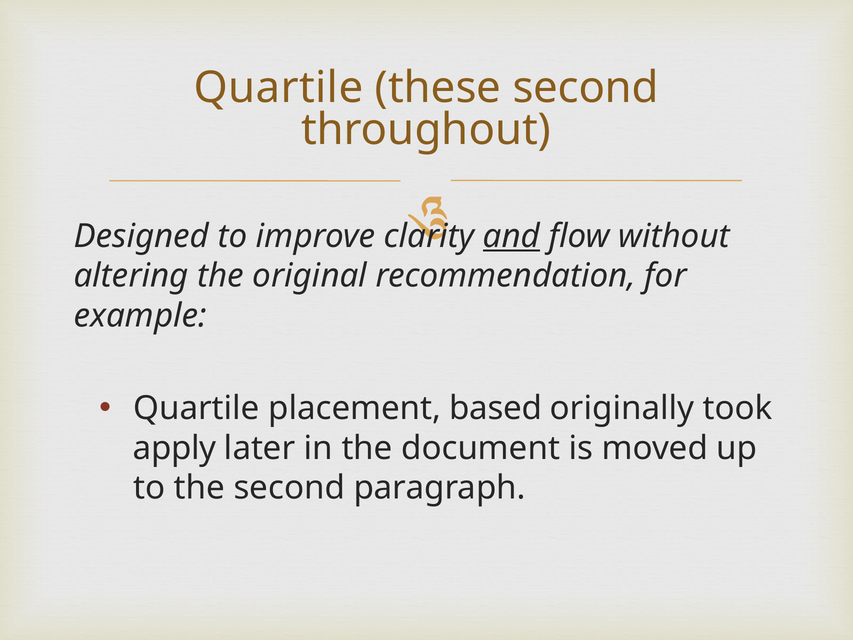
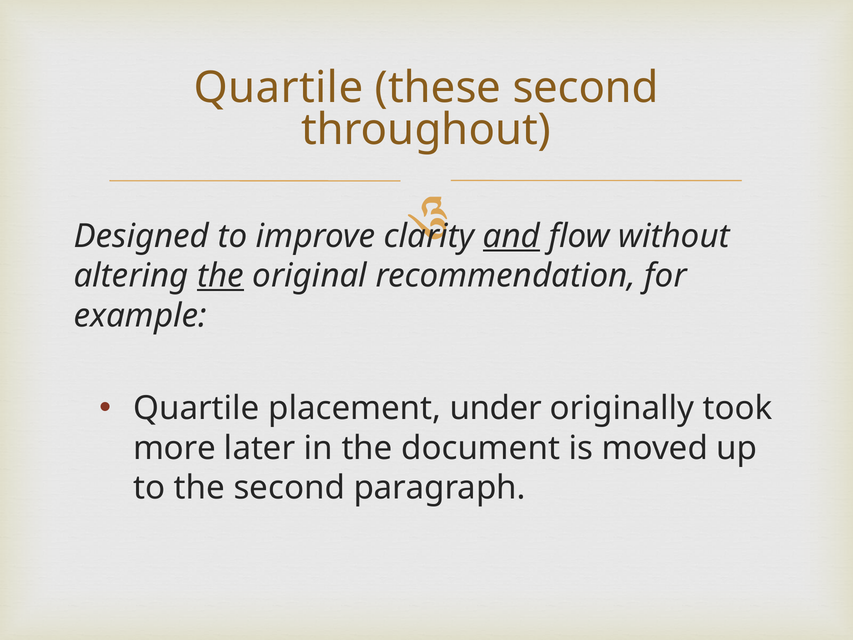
the underline: none -> present (221, 276)
based: based -> under (496, 408)
apply: apply -> more (175, 448)
